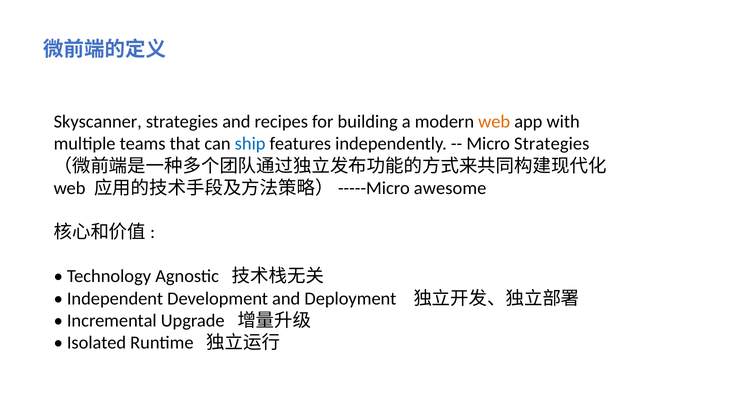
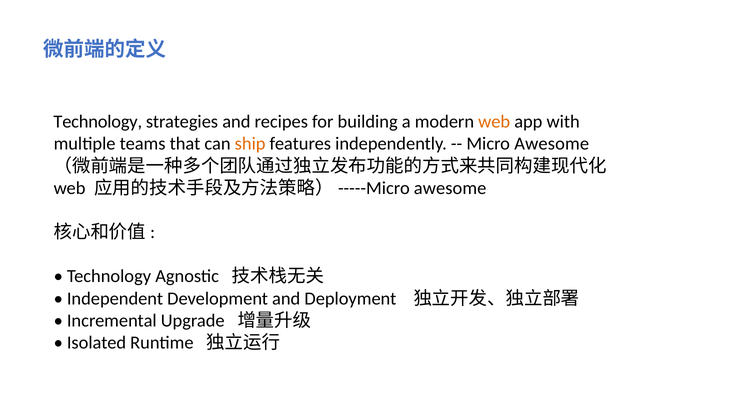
Skyscanner: Skyscanner -> Technology (98, 122)
ship colour: blue -> orange (250, 144)
Micro Strategies: Strategies -> Awesome (552, 144)
